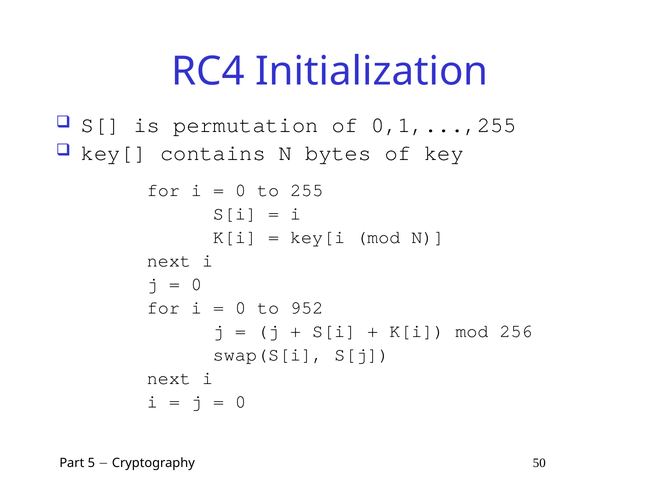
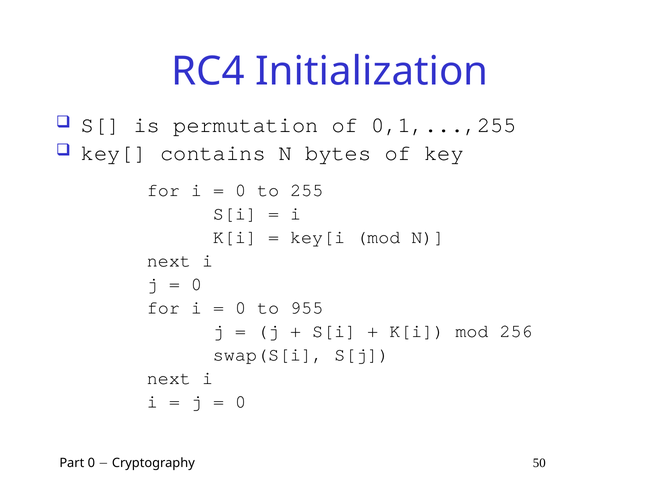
952: 952 -> 955 (307, 308)
Part 5: 5 -> 0 (91, 463)
